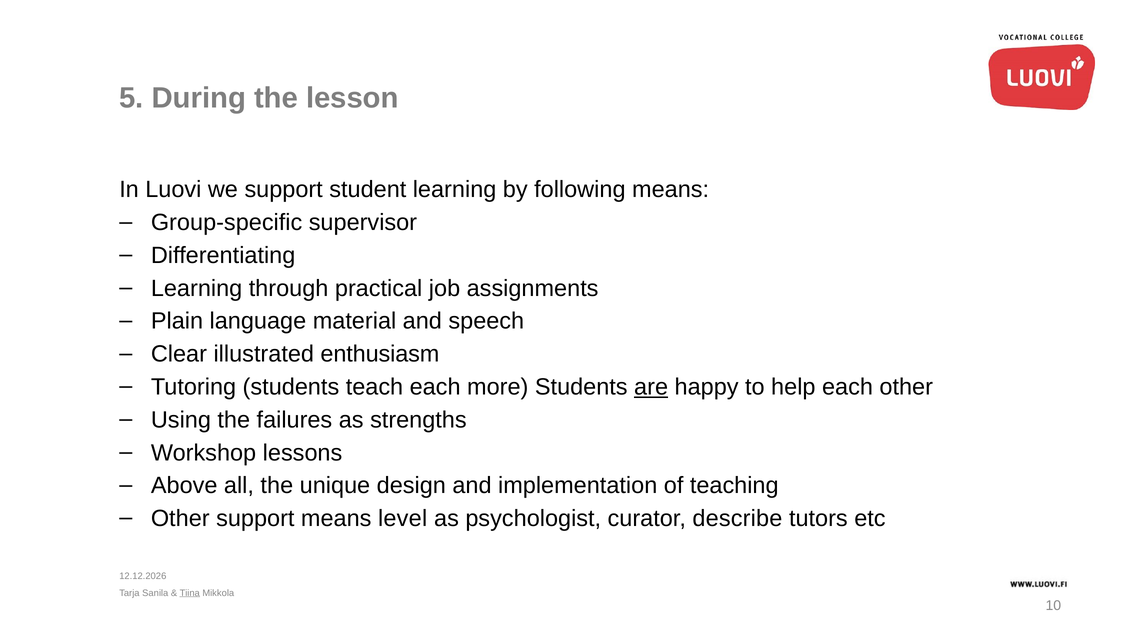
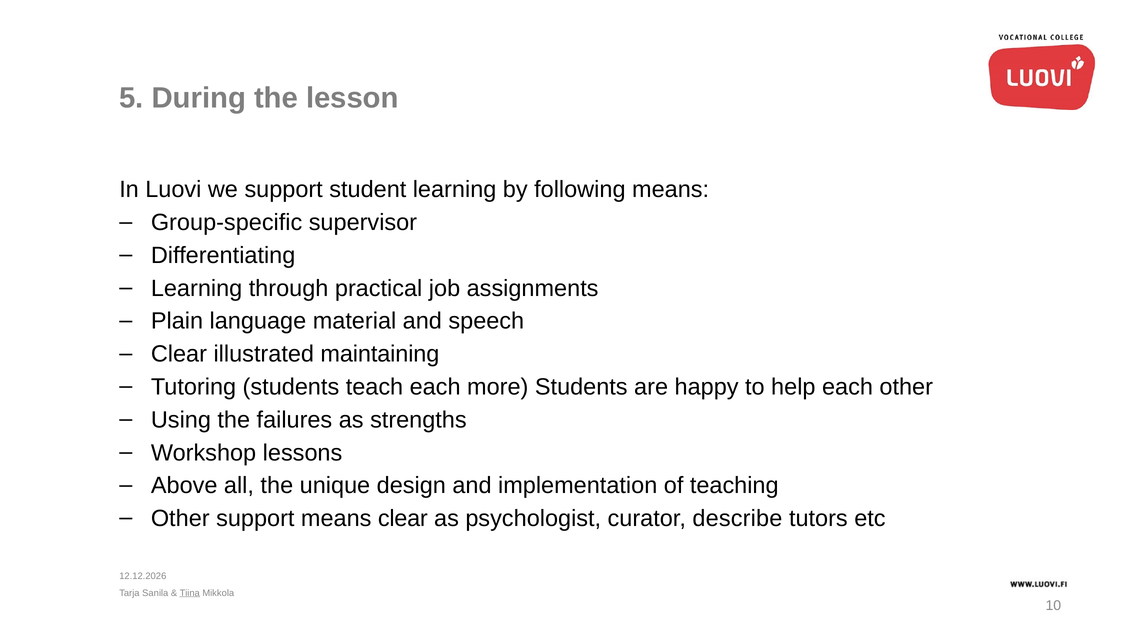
enthusiasm: enthusiasm -> maintaining (380, 354)
are underline: present -> none (651, 387)
means level: level -> clear (403, 518)
